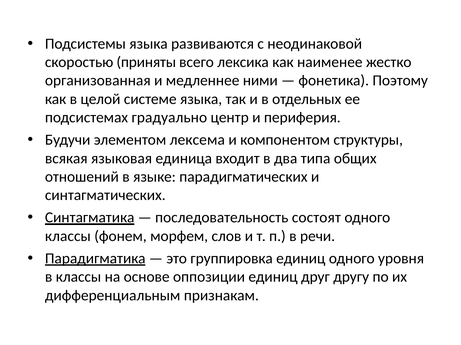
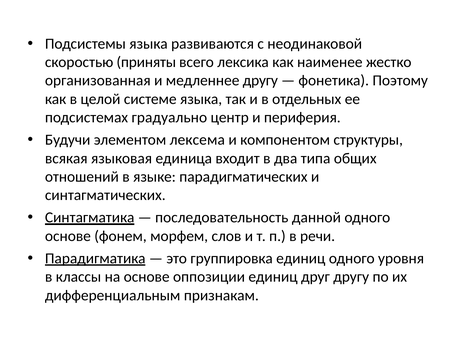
медленнее ними: ними -> другу (260, 81)
состоят: состоят -> данной (316, 218)
классы: классы -> основе (68, 236)
